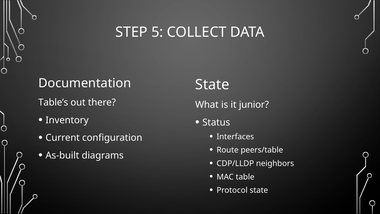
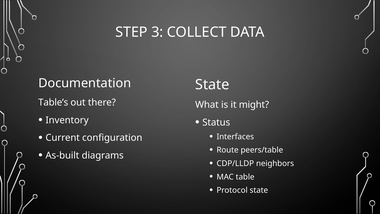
5: 5 -> 3 (157, 32)
junior: junior -> might (254, 105)
